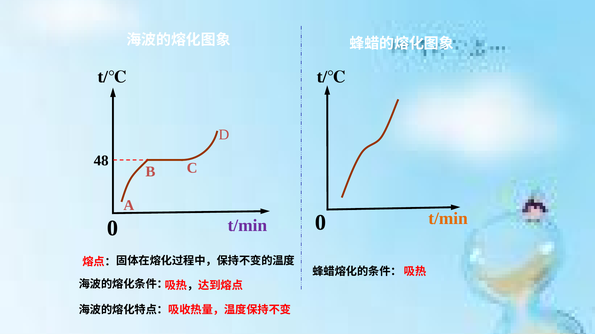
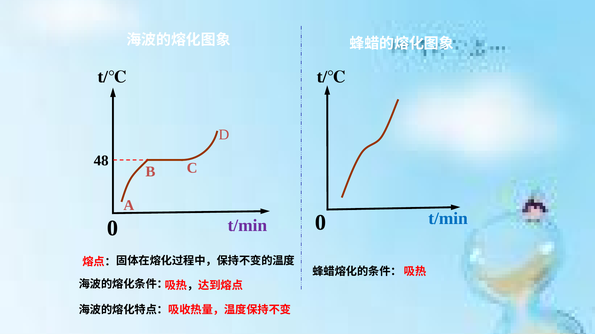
t/min colour: orange -> blue (448, 219)
